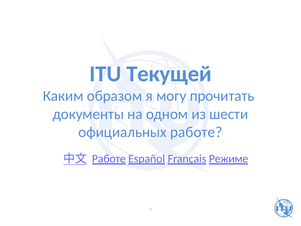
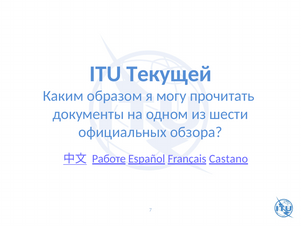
официальных работе: работе -> обзора (196, 132)
Режиме: Режиме -> Castano (228, 159)
